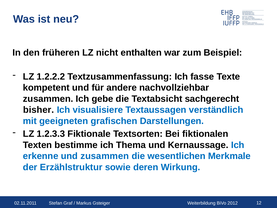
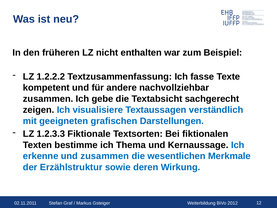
bisher: bisher -> zeigen (39, 110)
